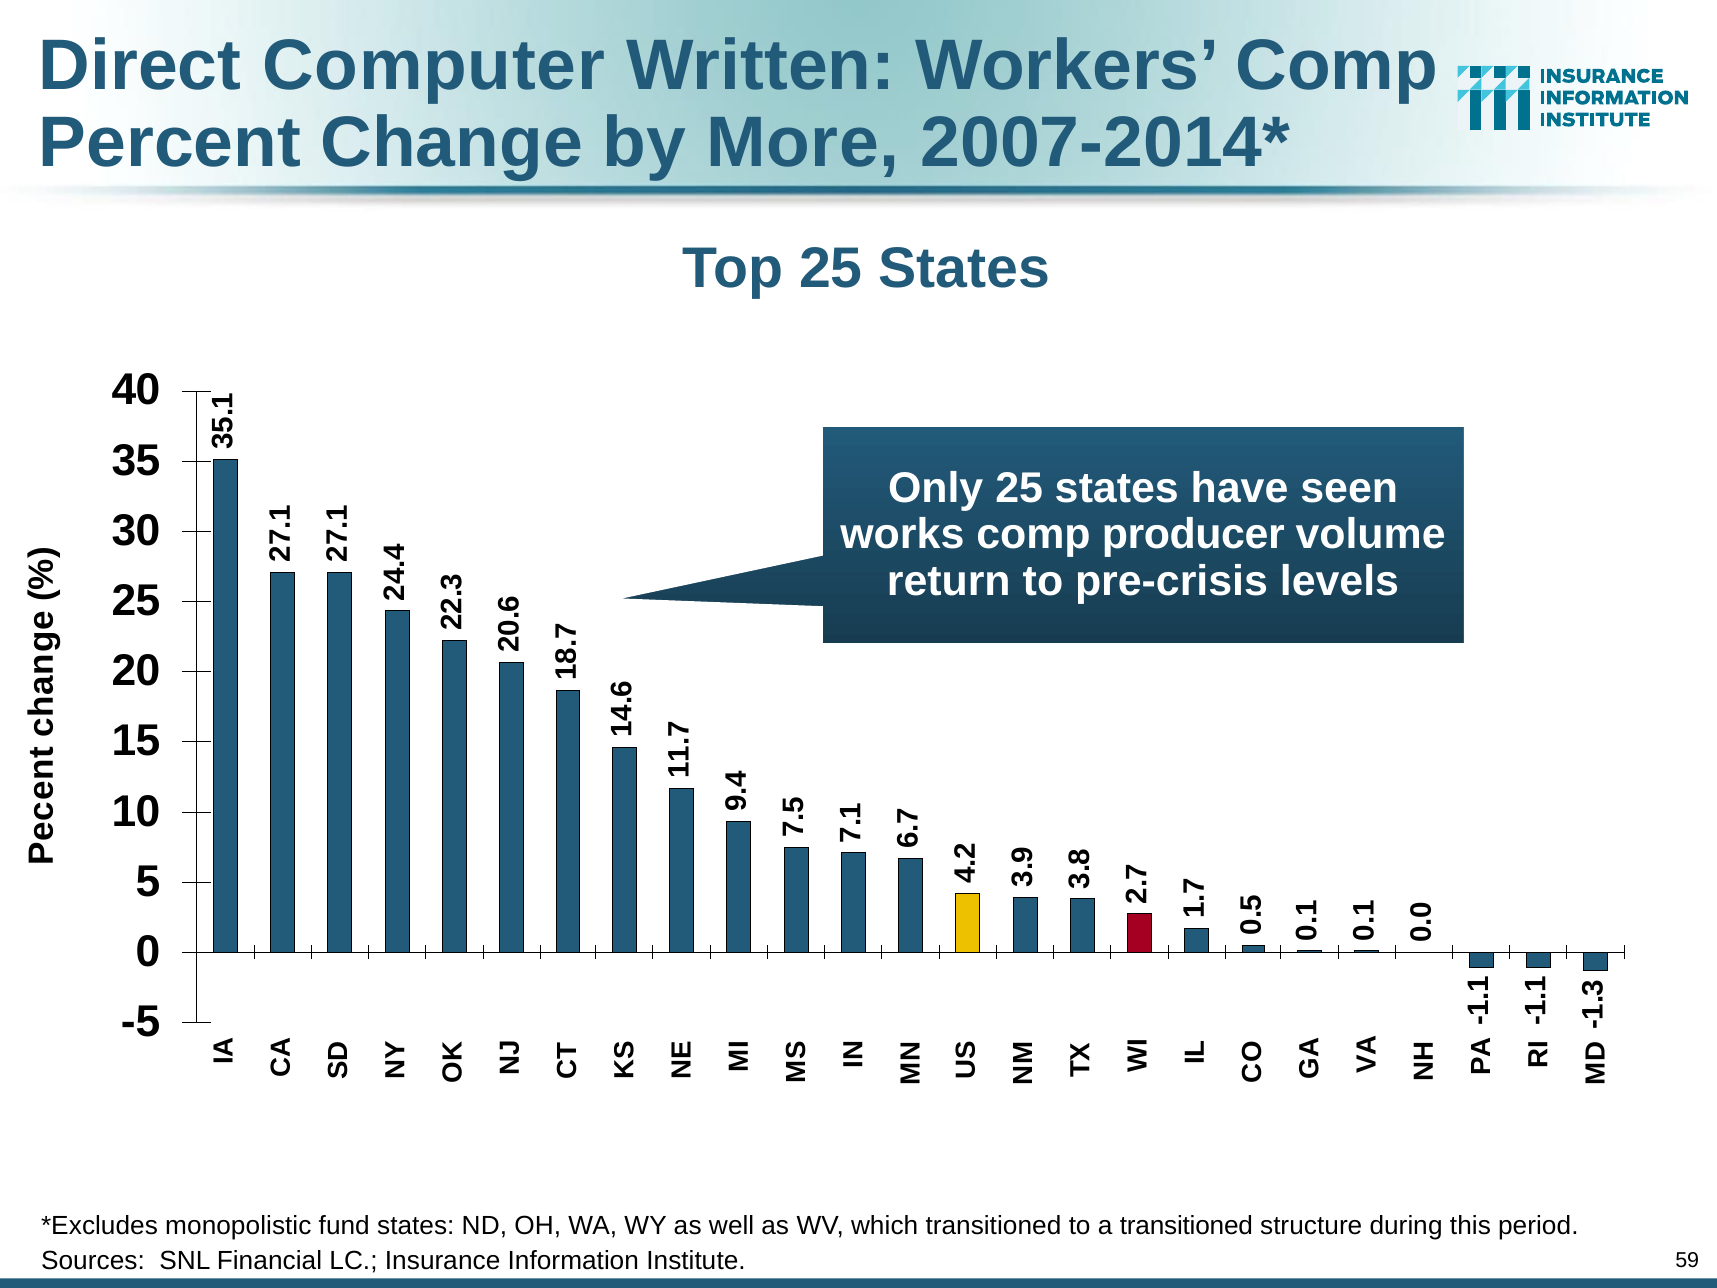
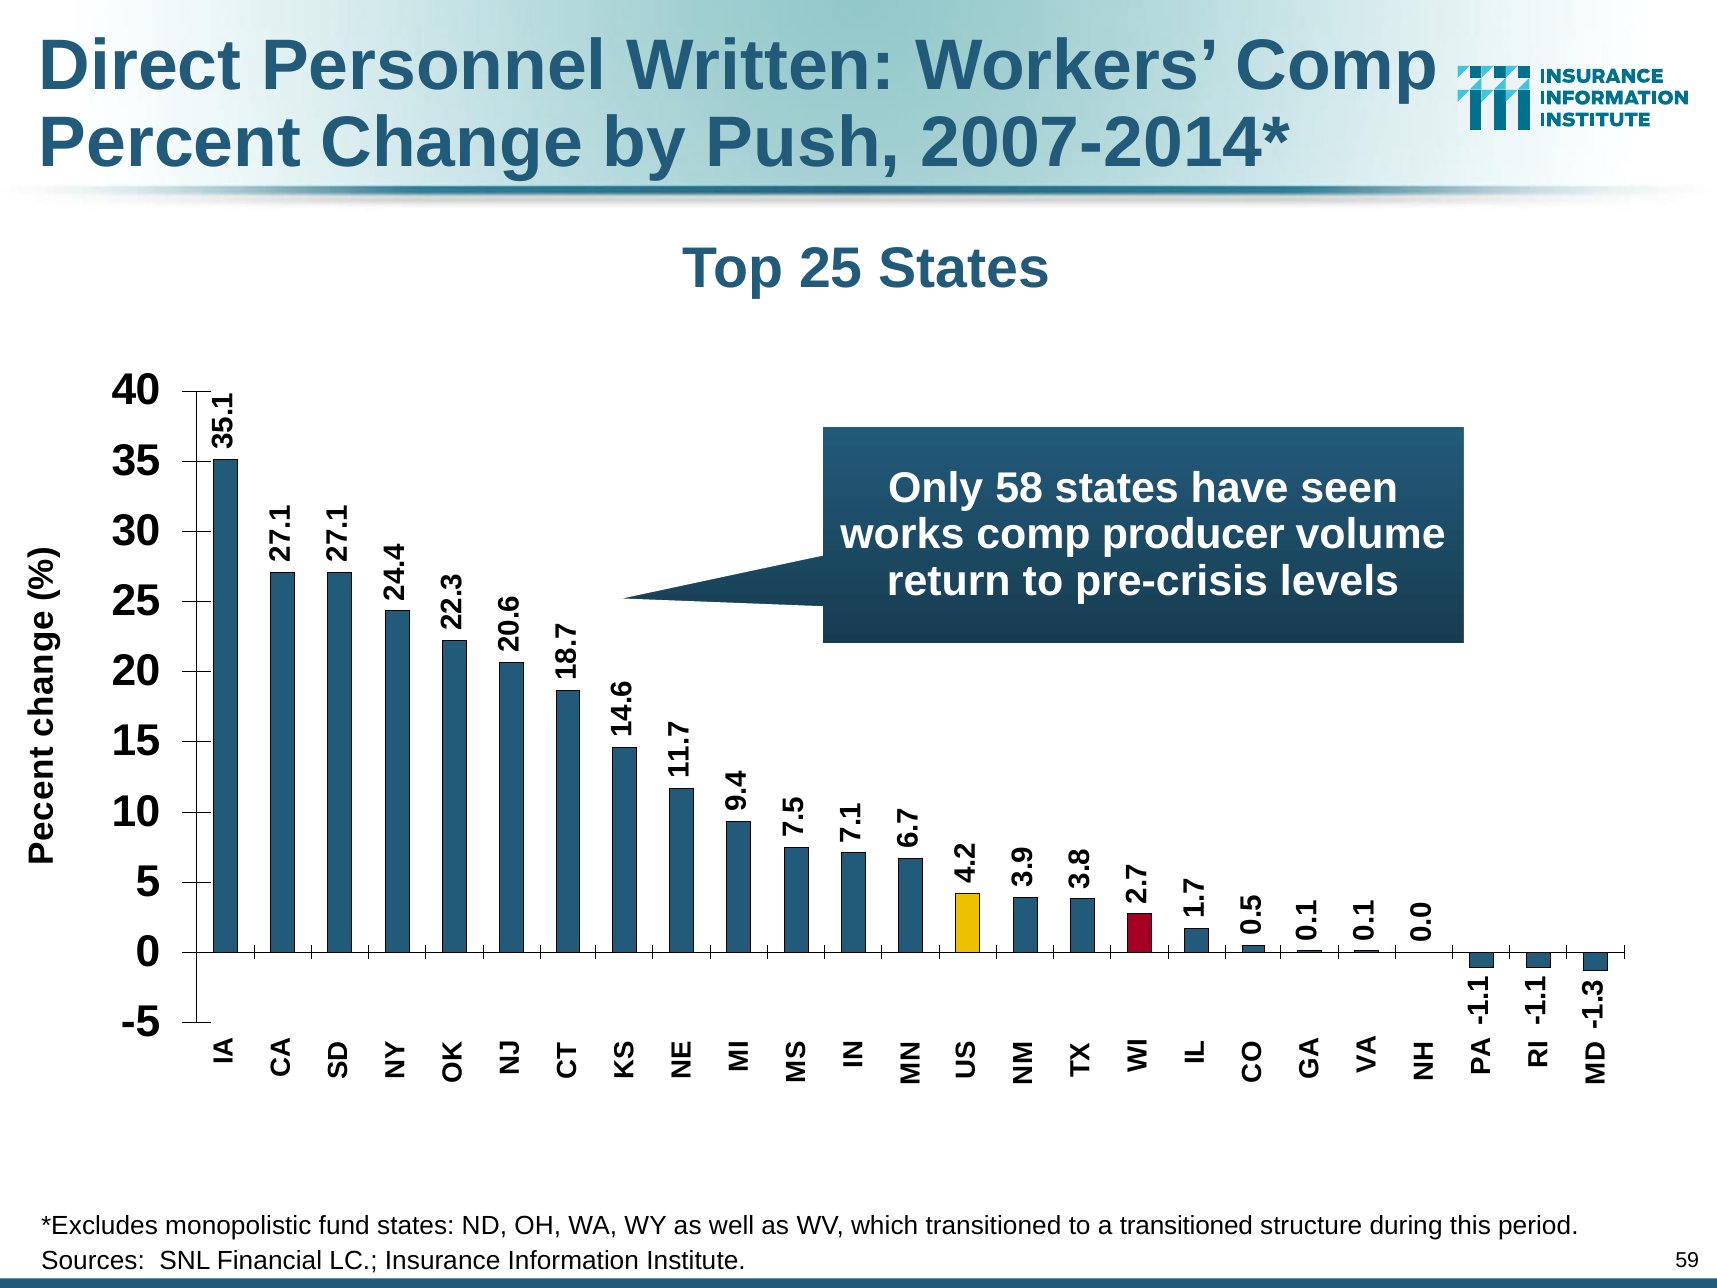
Computer: Computer -> Personnel (434, 65)
More: More -> Push (803, 143)
Only 25: 25 -> 58 (1019, 488)
